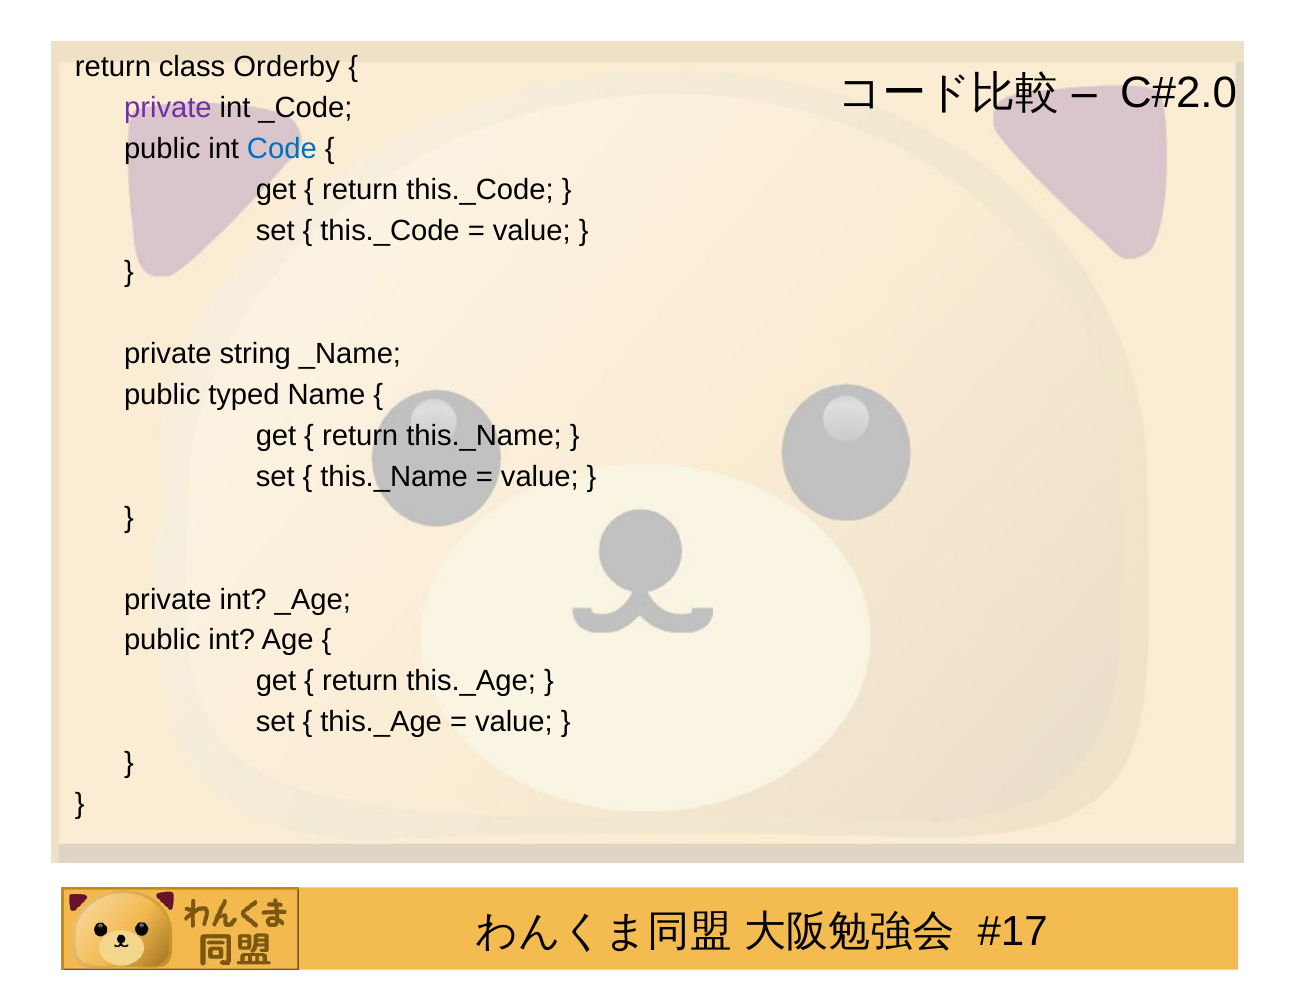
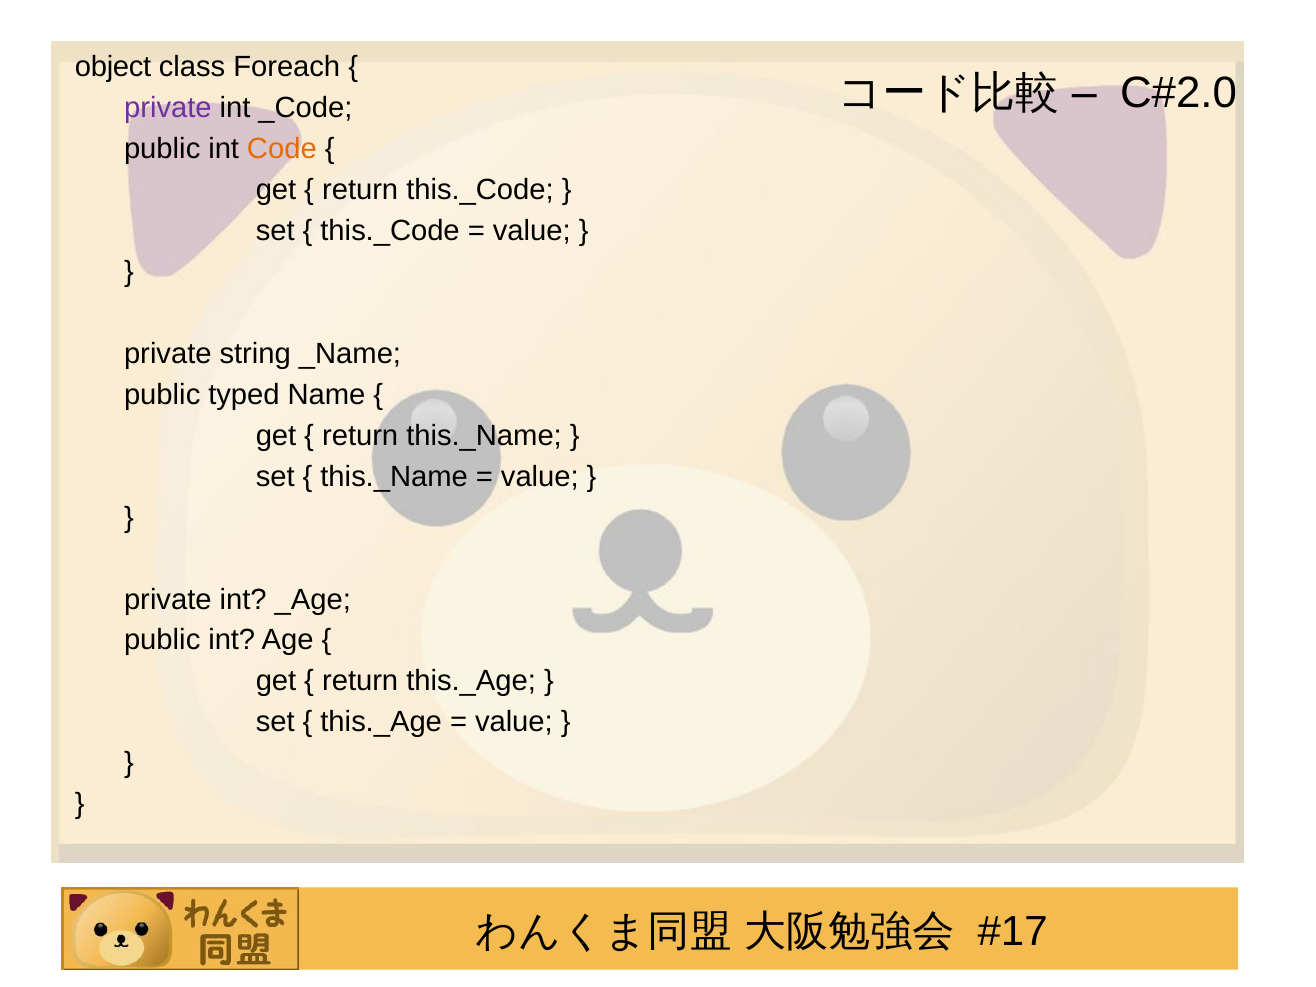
return: return -> object (113, 67)
Orderby: Orderby -> Foreach (287, 67)
Code colour: blue -> orange (282, 149)
